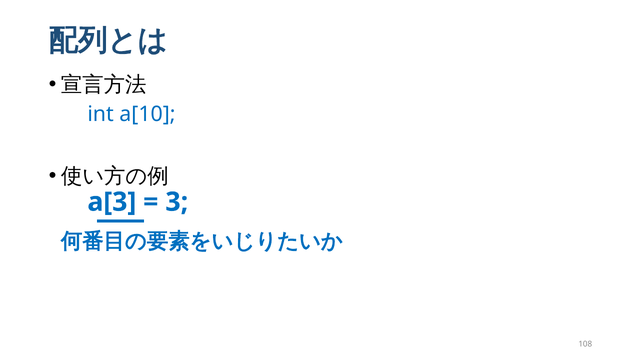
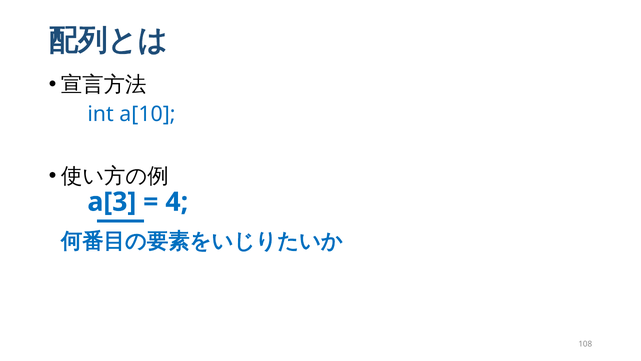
3: 3 -> 4 (177, 202)
